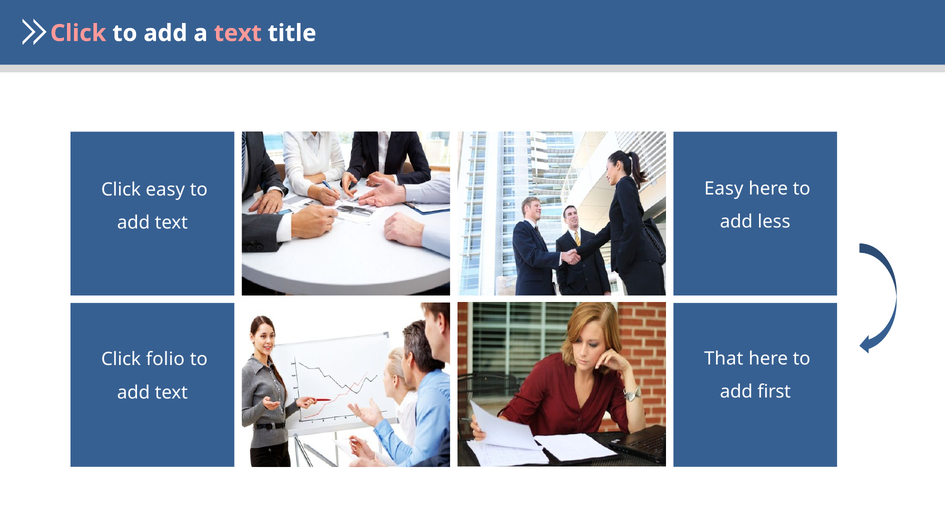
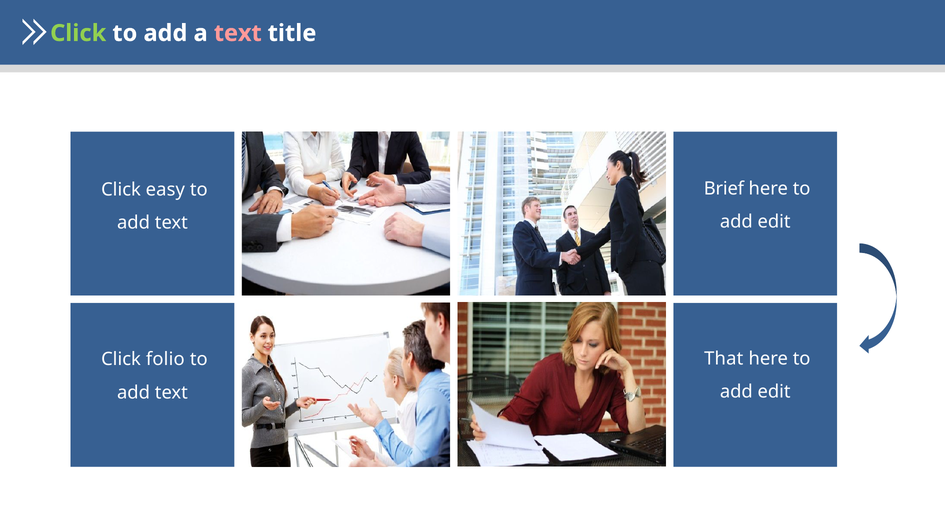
Click colour: pink -> light green (78, 33)
Easy: Easy -> Brief (724, 189)
less: less -> edit (774, 222)
first: first -> edit (774, 391)
